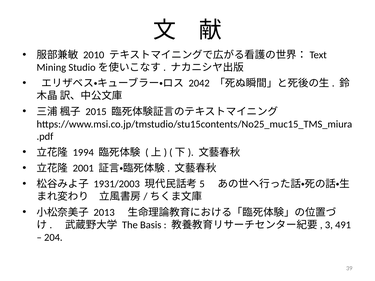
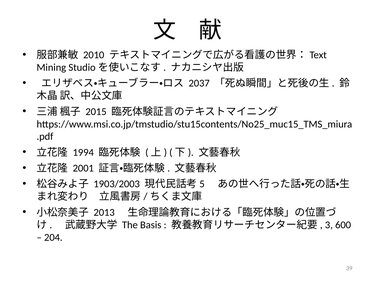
2042: 2042 -> 2037 (199, 83)
1931/2003: 1931/2003 -> 1903/2003 (117, 184)
491: 491 -> 600 (343, 225)
